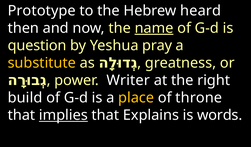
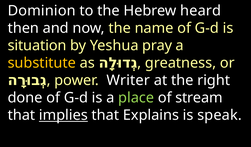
Prototype: Prototype -> Dominion (42, 11)
name underline: present -> none (154, 28)
question: question -> situation (37, 46)
build: build -> done (25, 98)
place colour: yellow -> light green (136, 98)
throne: throne -> stream (199, 98)
words: words -> speak (220, 115)
